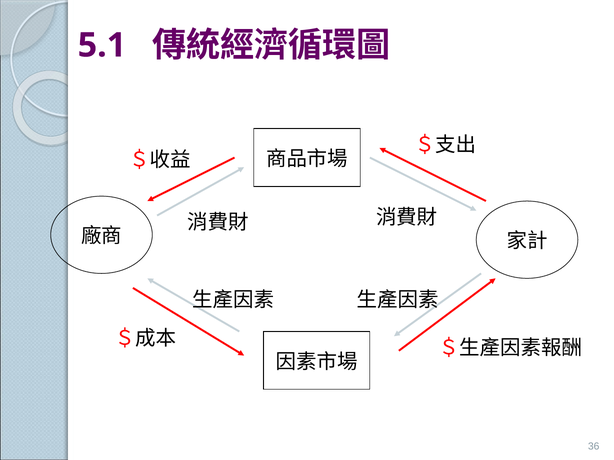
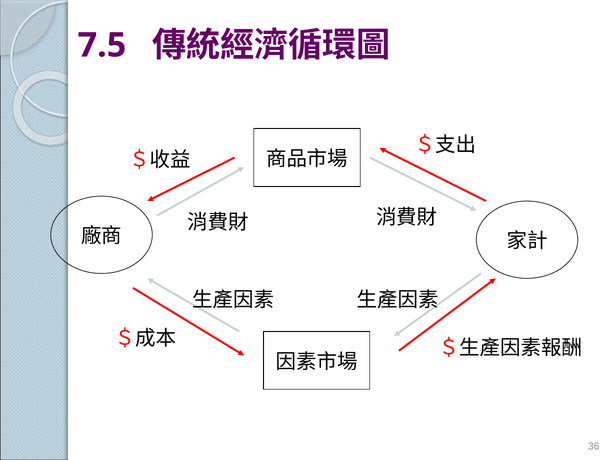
5.1: 5.1 -> 7.5 (102, 45)
